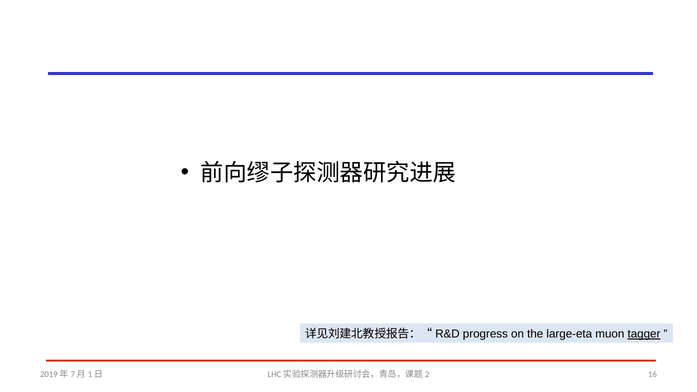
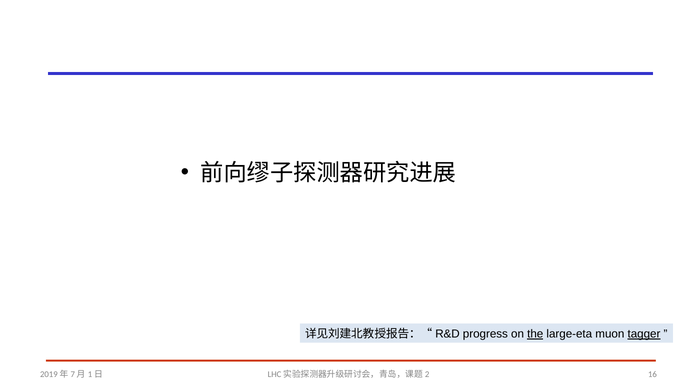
the underline: none -> present (535, 334)
